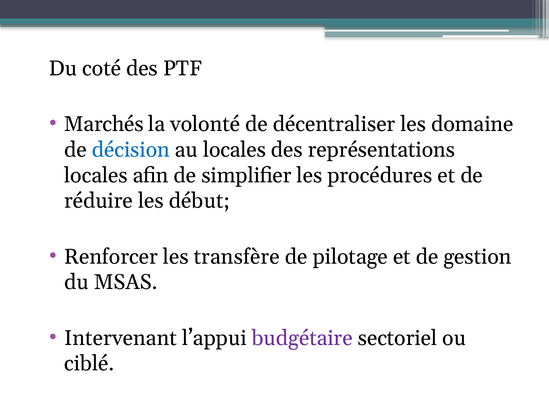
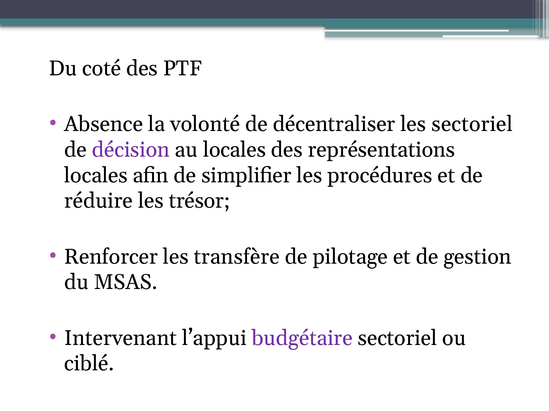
Marchés: Marchés -> Absence (104, 124)
les domaine: domaine -> sectoriel (472, 124)
décision colour: blue -> purple (131, 150)
début: début -> trésor (200, 201)
